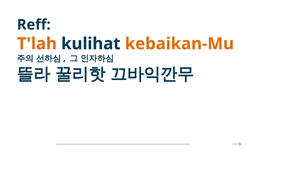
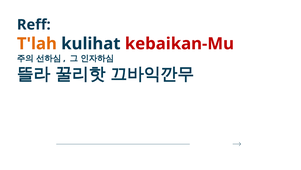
kebaikan-Mu colour: orange -> red (179, 44)
